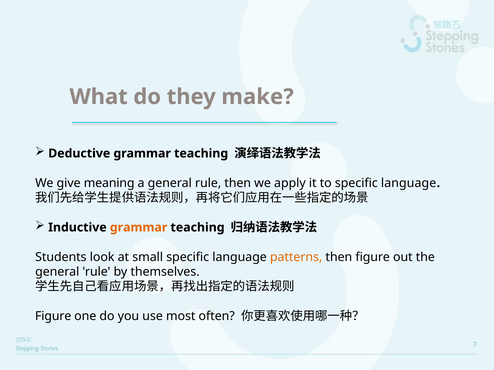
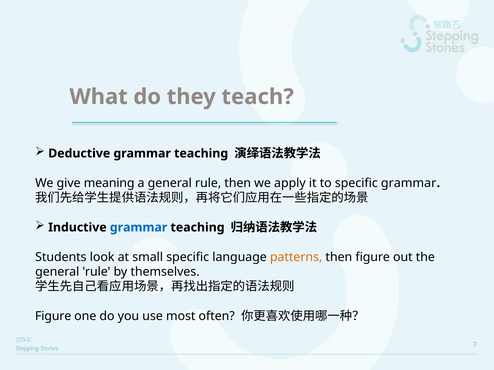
make: make -> teach (258, 97)
to specific language: language -> grammar (409, 183)
grammar colour: orange -> blue (139, 228)
